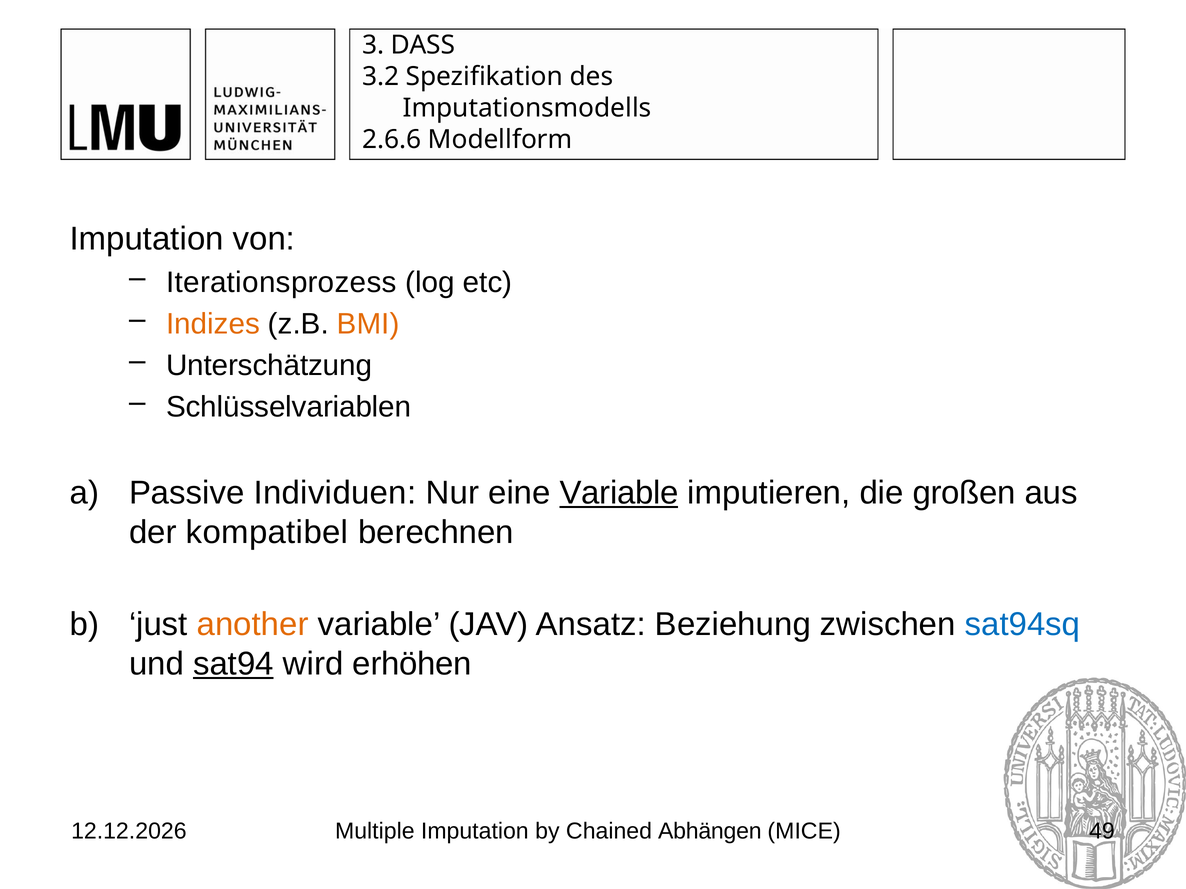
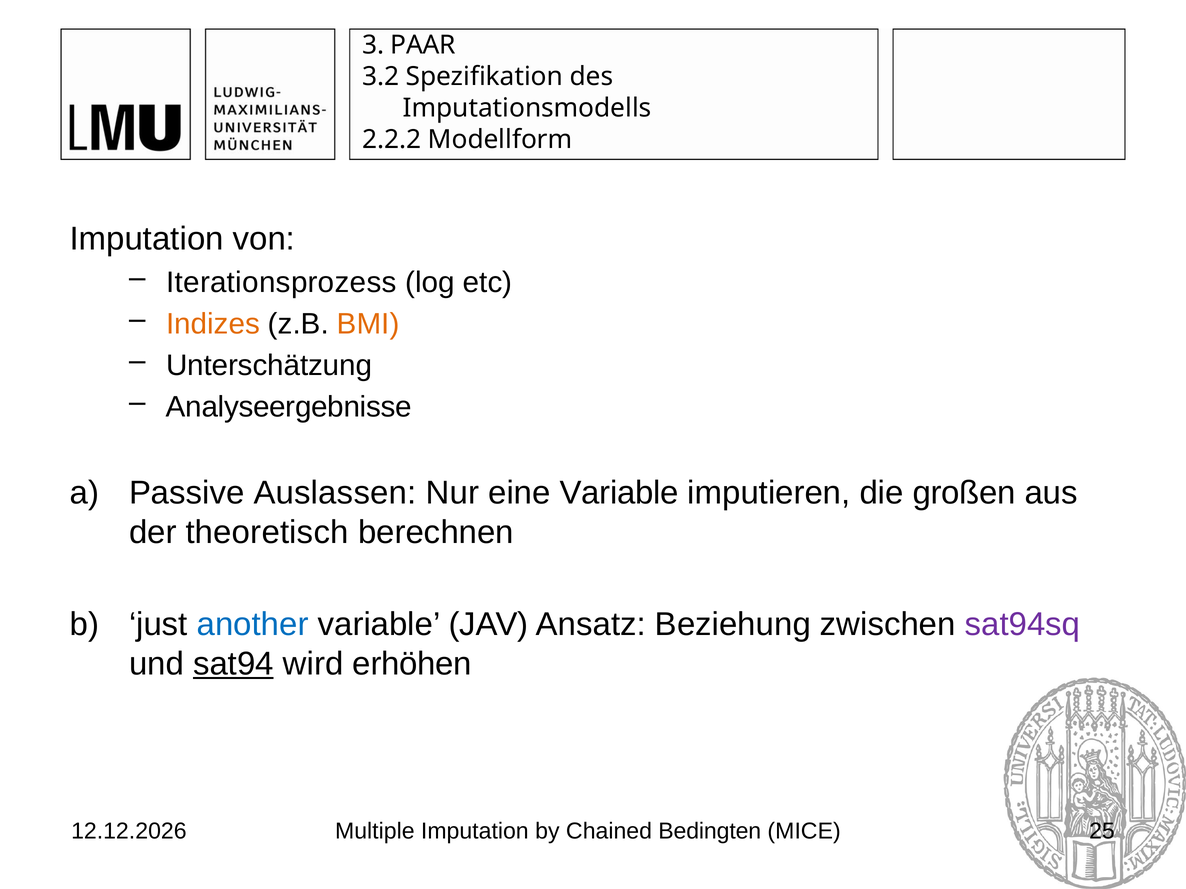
DASS: DASS -> PAAR (423, 45)
2.6.6: 2.6.6 -> 2.2.2 (392, 140)
Schlüsselvariablen: Schlüsselvariablen -> Analyseergebnisse (289, 407)
Individuen: Individuen -> Auslassen (335, 493)
Variable underline: present -> none (619, 493)
kompatibel: kompatibel -> theoretisch (267, 532)
another colour: orange -> blue (253, 625)
sat94sq colour: blue -> purple (1022, 625)
Abhängen: Abhängen -> Bedingten (710, 831)
49: 49 -> 25 (1102, 831)
